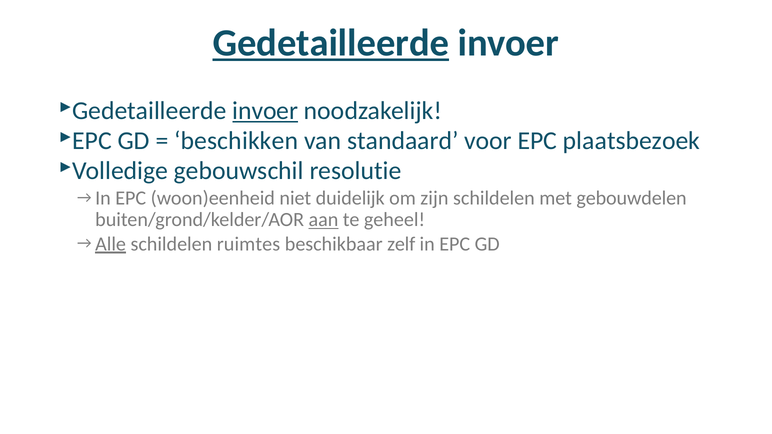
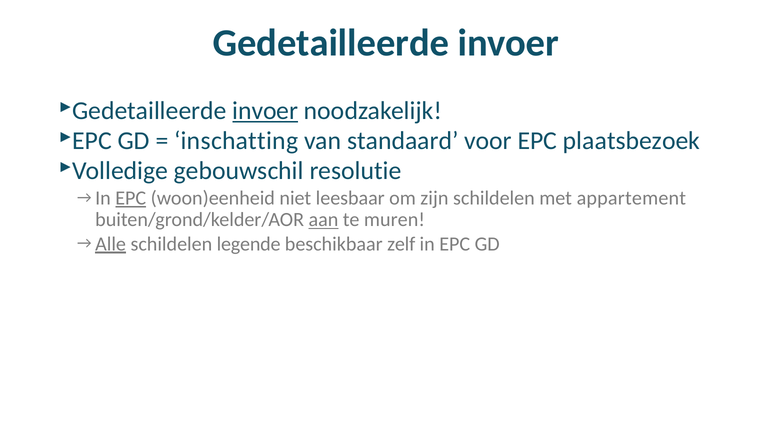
Gedetailleerde underline: present -> none (331, 43)
beschikken: beschikken -> inschatting (236, 141)
EPC underline: none -> present (131, 198)
duidelijk: duidelijk -> leesbaar (350, 198)
gebouwdelen: gebouwdelen -> appartement (631, 198)
geheel: geheel -> muren (394, 220)
ruimtes: ruimtes -> legende (249, 244)
